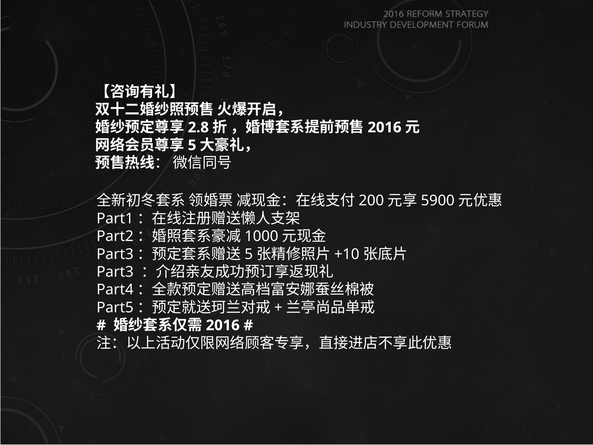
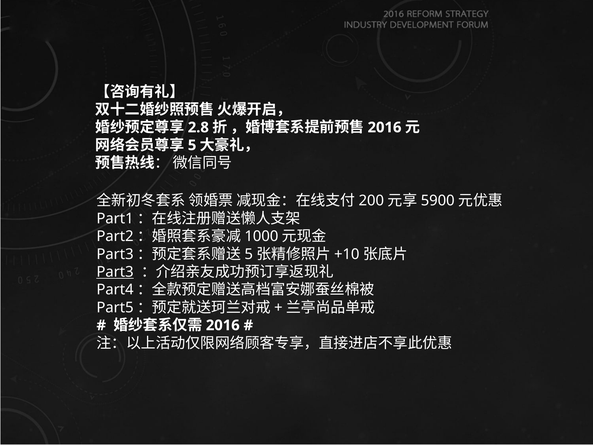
Part3 underline: none -> present (115, 272)
